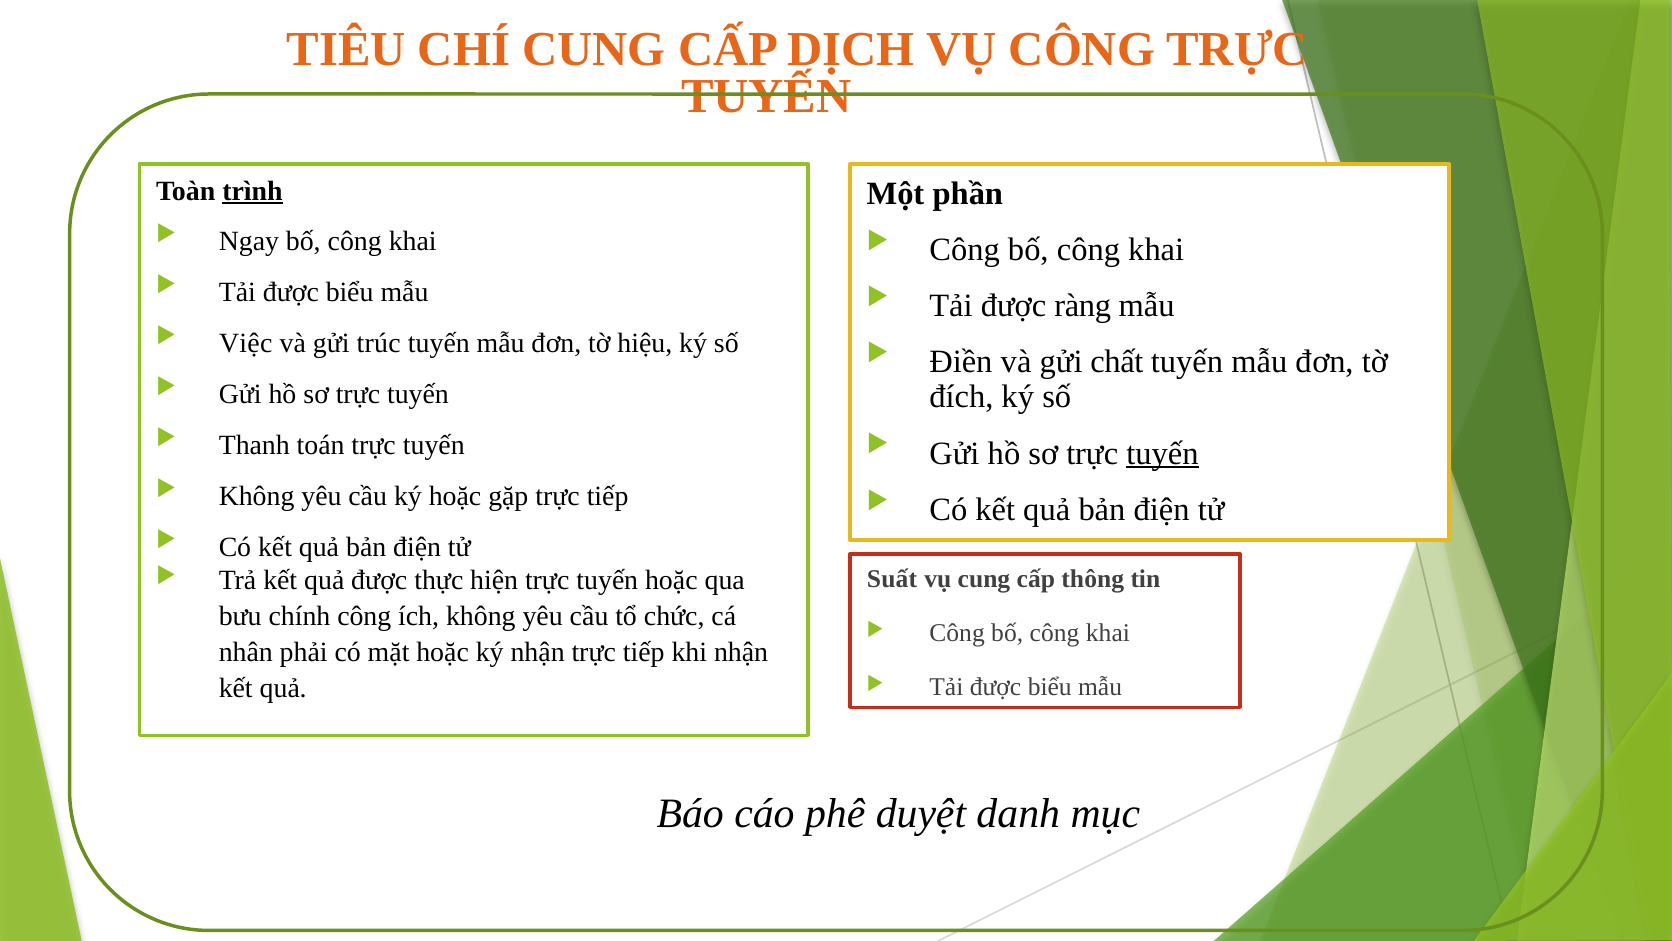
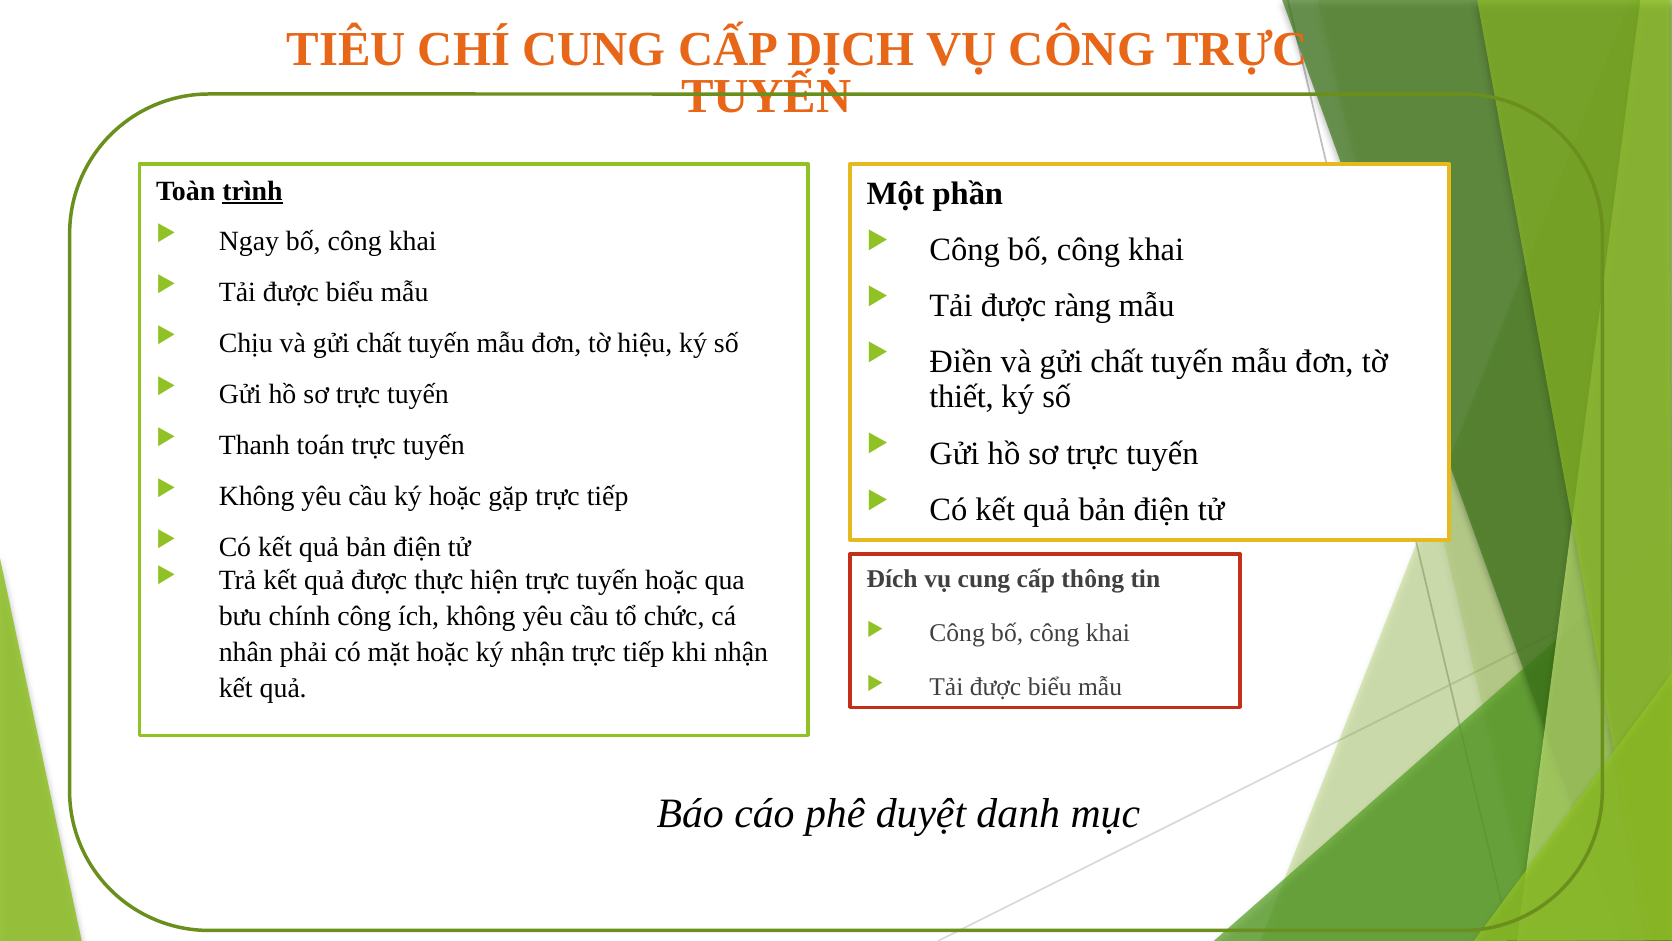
Việc: Việc -> Chịu (246, 344)
trúc: trúc -> chất (379, 344)
đích: đích -> thiết (962, 397)
tuyến underline: present -> none (1162, 453)
Suất: Suất -> Đích (892, 579)
